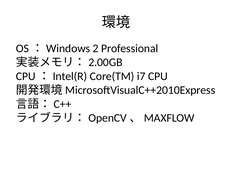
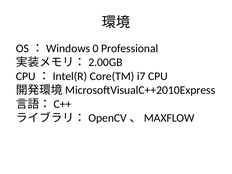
2: 2 -> 0 (96, 48)
